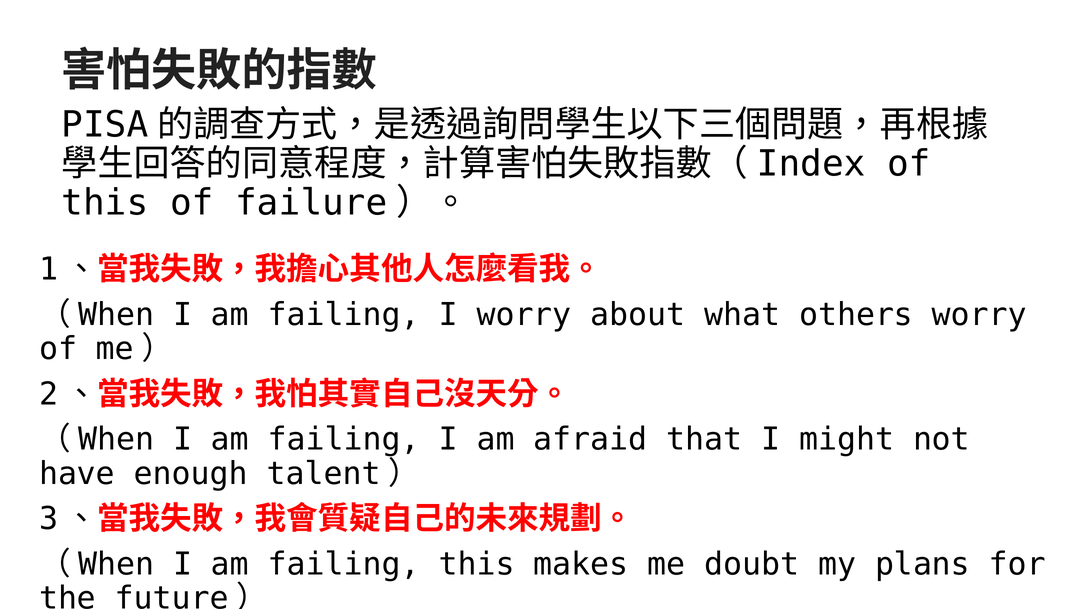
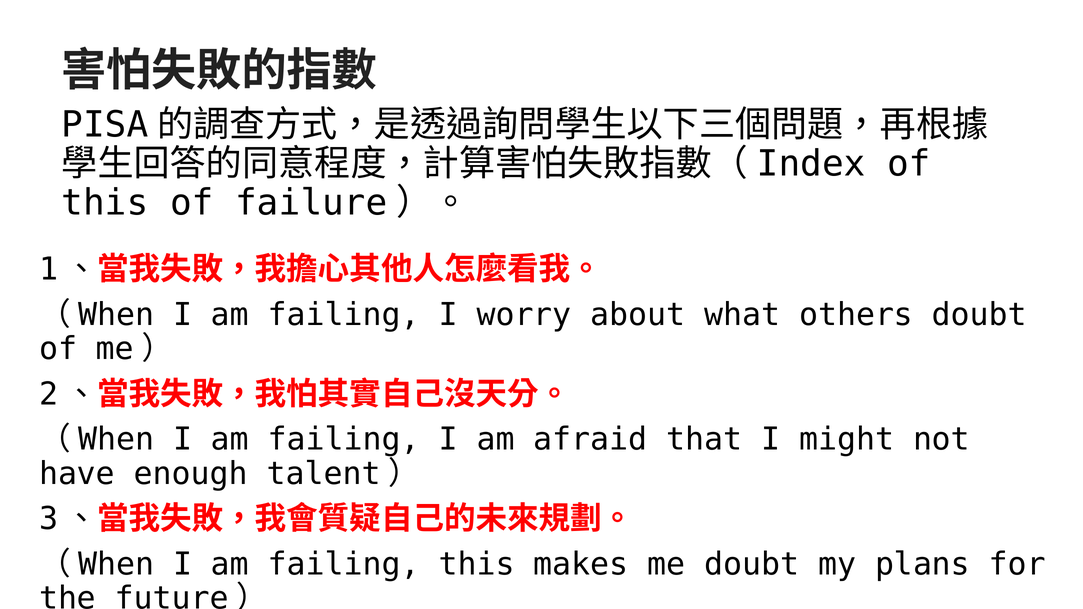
others worry: worry -> doubt (979, 315)
